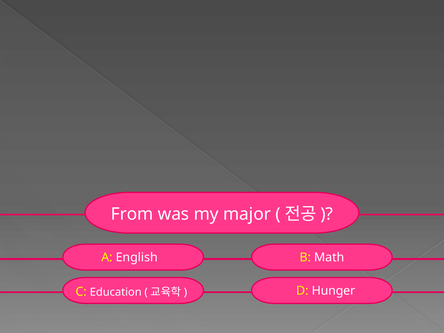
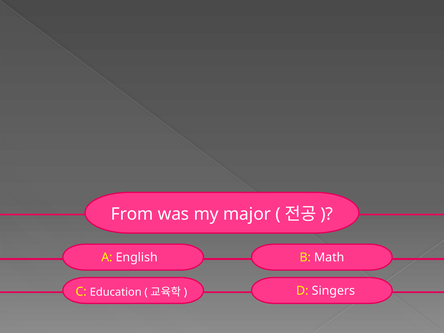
Hunger: Hunger -> Singers (333, 291)
